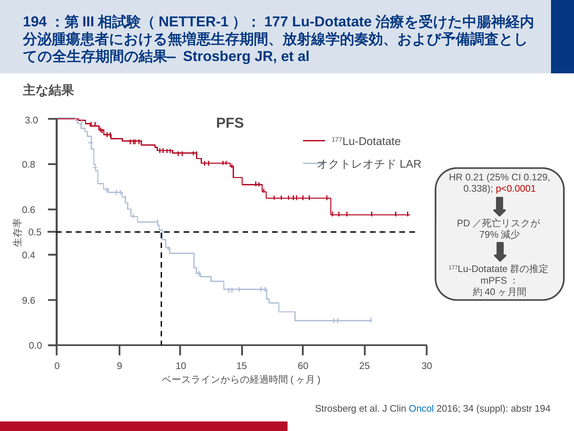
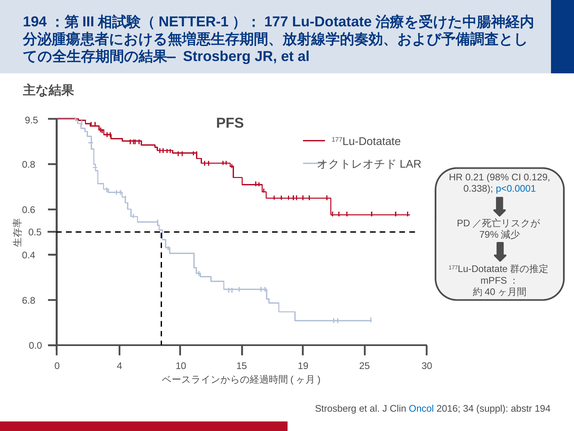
3.0: 3.0 -> 9.5 (32, 120)
25%: 25% -> 98% (498, 177)
p<0.0001 colour: red -> blue (516, 189)
9.6: 9.6 -> 6.8 (29, 300)
9: 9 -> 4 (120, 366)
60: 60 -> 19 (303, 366)
